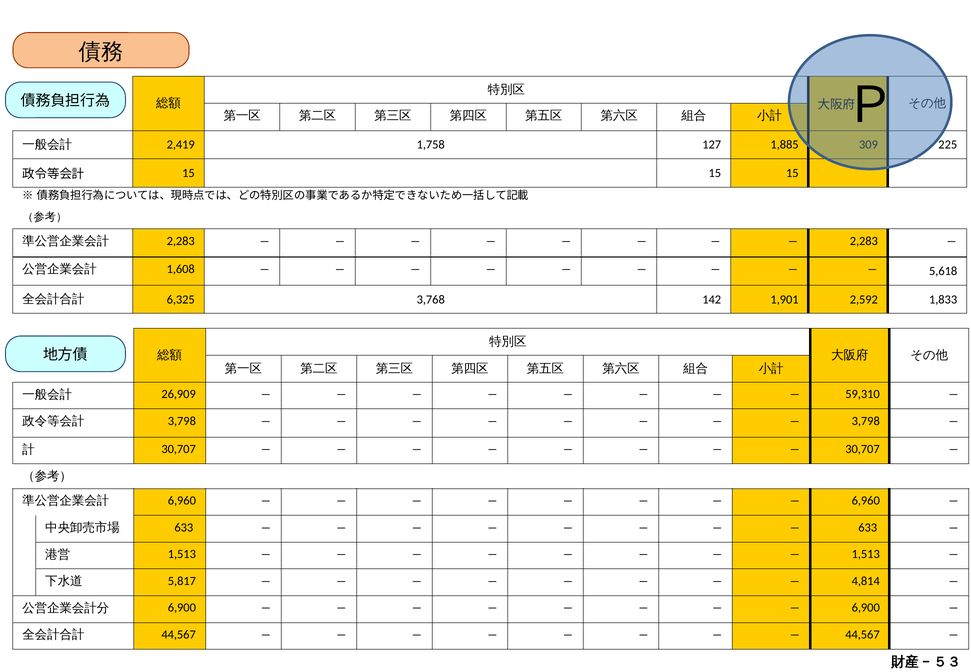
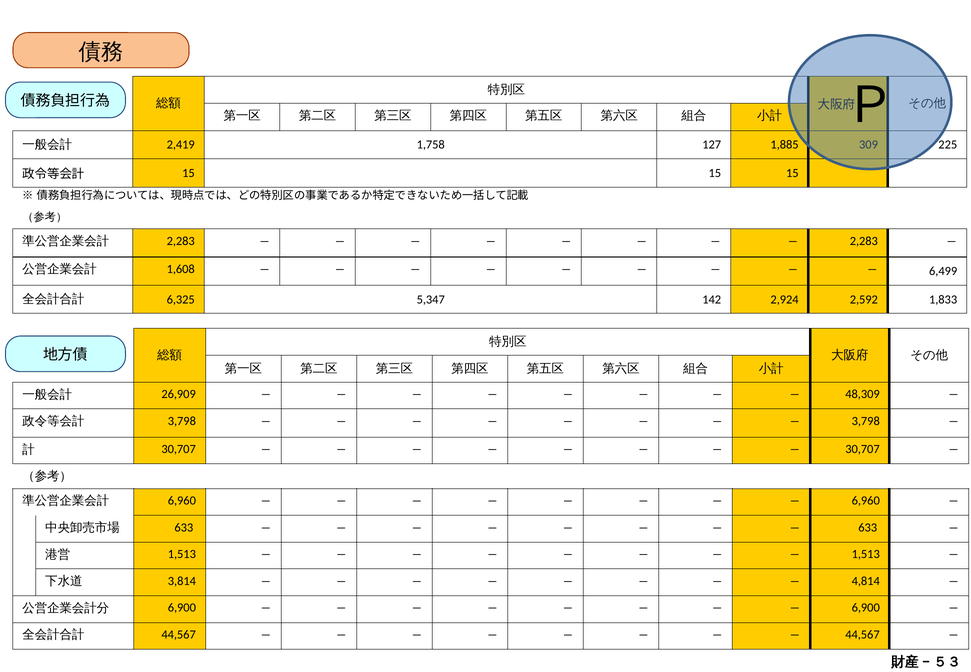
5,618: 5,618 -> 6,499 (943, 271)
3,768: 3,768 -> 5,347 (431, 300)
1,901: 1,901 -> 2,924 (785, 300)
59,310: 59,310 -> 48,309 (863, 394)
5,817: 5,817 -> 3,814 (182, 581)
